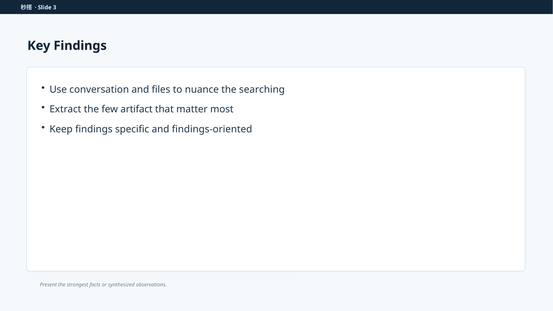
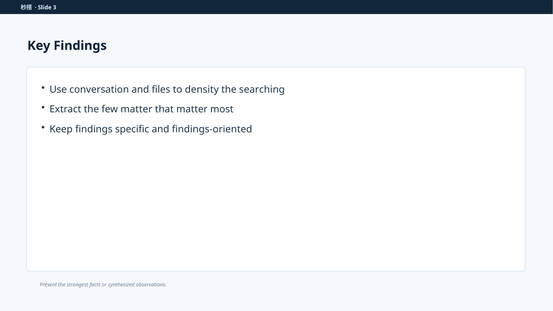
nuance: nuance -> density (202, 89)
few artifact: artifact -> matter (136, 109)
